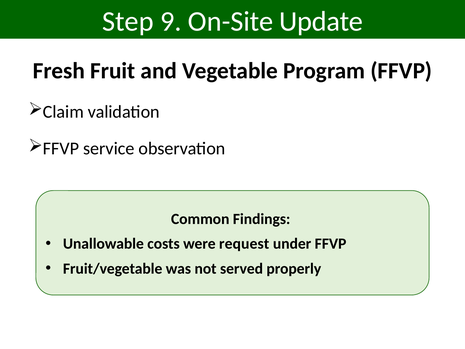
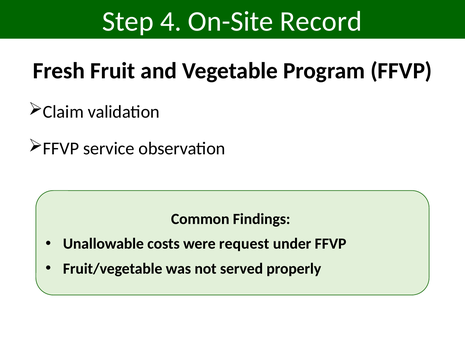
9: 9 -> 4 (171, 21)
Update: Update -> Record (321, 21)
